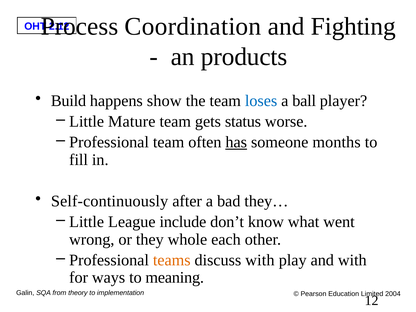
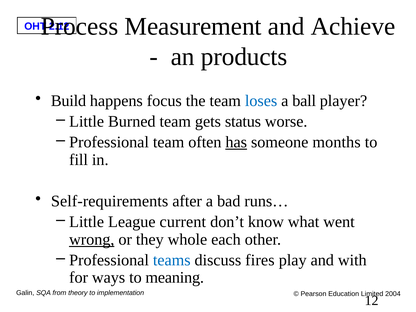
Coordination: Coordination -> Measurement (193, 26)
Fighting: Fighting -> Achieve (353, 26)
show: show -> focus (164, 101)
Mature: Mature -> Burned (132, 122)
Self-continuously: Self-continuously -> Self-requirements (110, 201)
they…: they… -> runs… (266, 201)
include: include -> current (183, 222)
wrong underline: none -> present (92, 239)
teams colour: orange -> blue (172, 260)
discuss with: with -> fires (260, 260)
